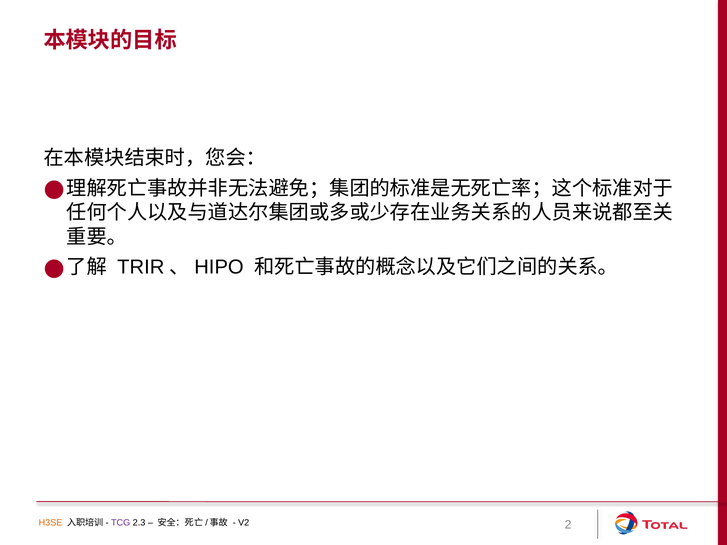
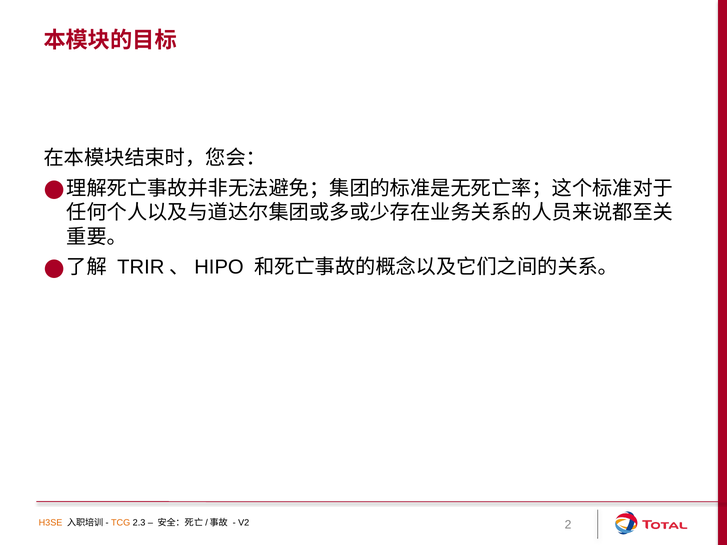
TCG colour: purple -> orange (121, 523)
